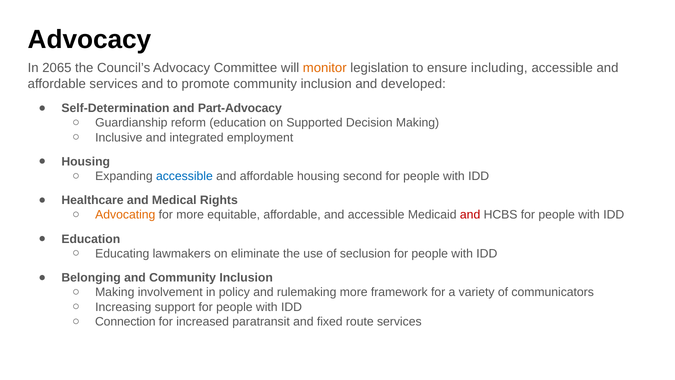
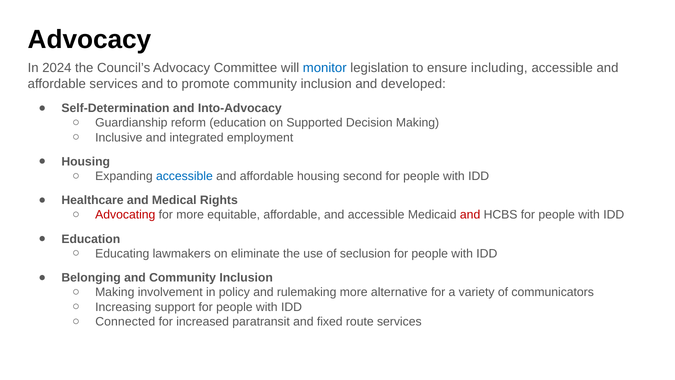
2065: 2065 -> 2024 (57, 68)
monitor colour: orange -> blue (325, 68)
Part-Advocacy: Part-Advocacy -> Into-Advocacy (240, 108)
Advocating colour: orange -> red (125, 215)
framework: framework -> alternative (399, 292)
Connection: Connection -> Connected (125, 321)
